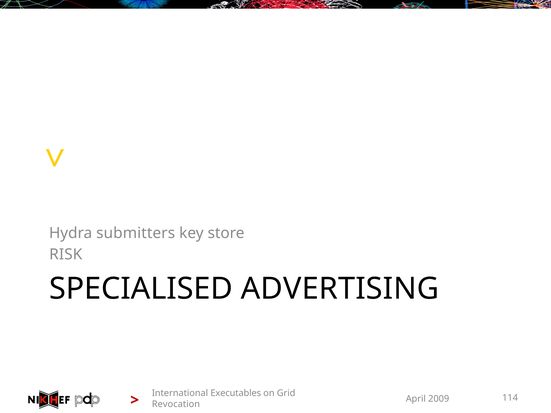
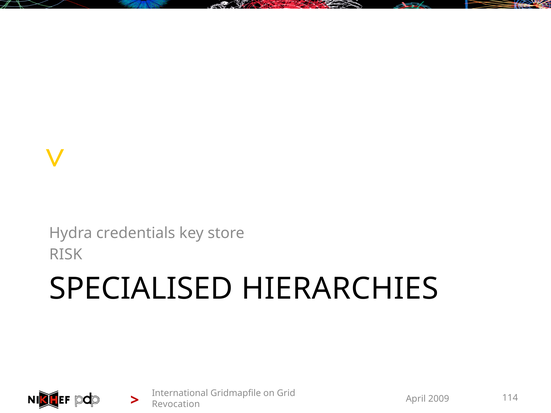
submitters: submitters -> credentials (136, 233)
ADVERTISING: ADVERTISING -> HIERARCHIES (340, 289)
Executables: Executables -> Gridmapfile (236, 393)
